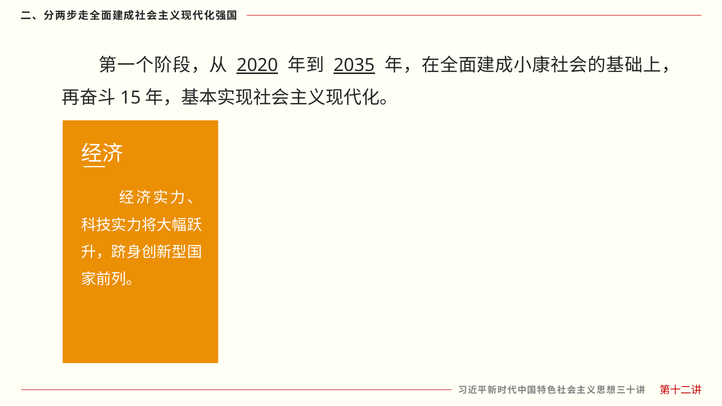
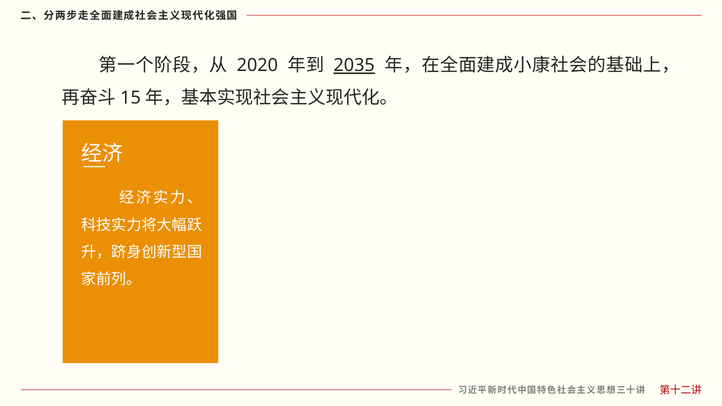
2020 underline: present -> none (257, 66)
